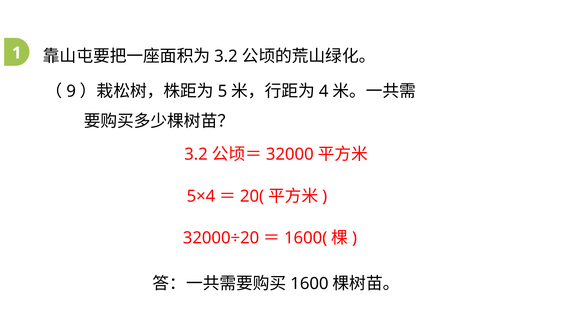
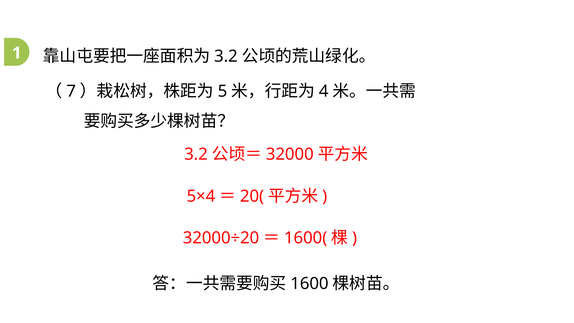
9: 9 -> 7 (71, 91)
